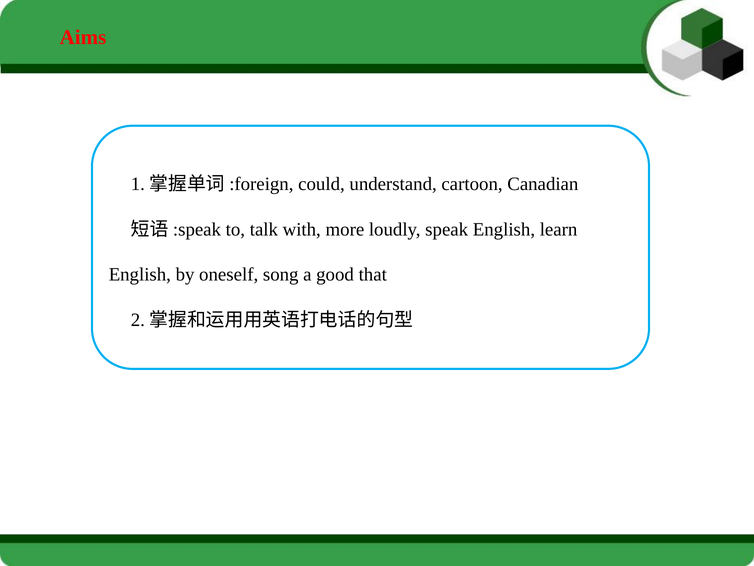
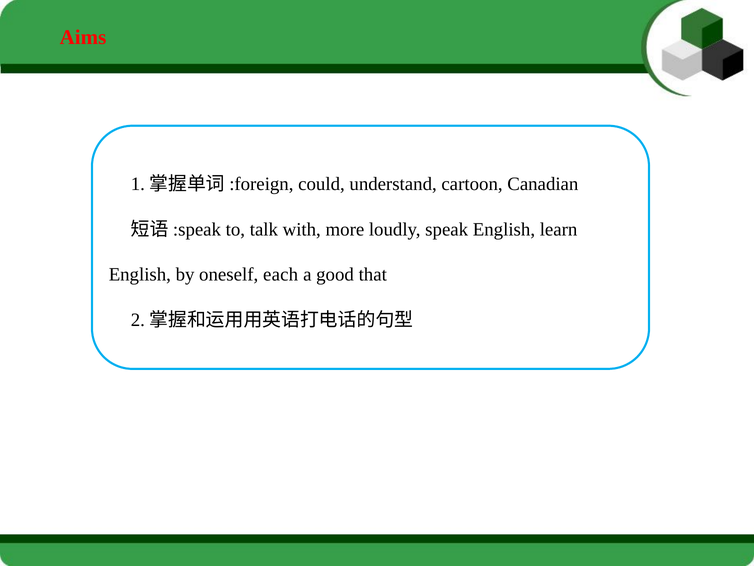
song: song -> each (281, 274)
